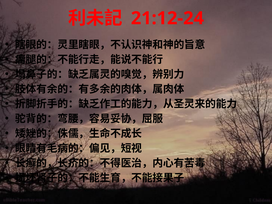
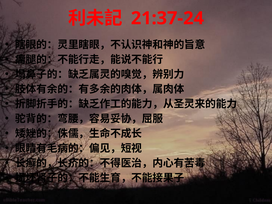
21:12-24: 21:12-24 -> 21:37-24 (167, 18)
